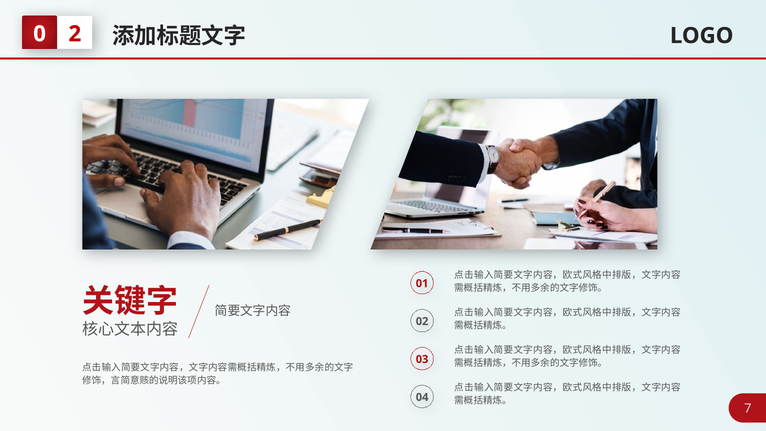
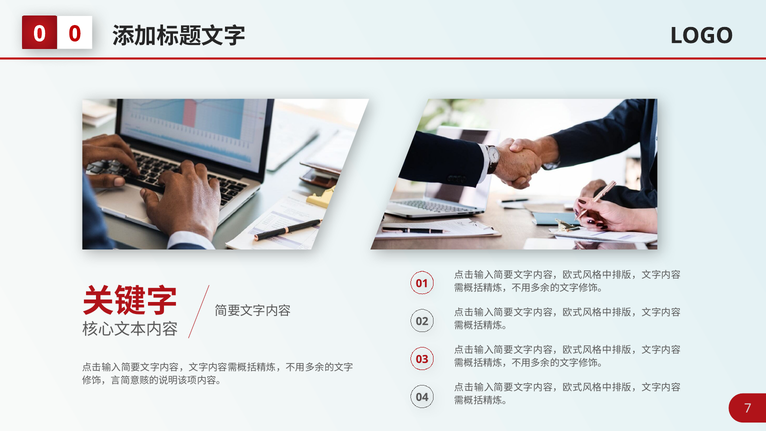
2: 2 -> 0 (75, 34)
